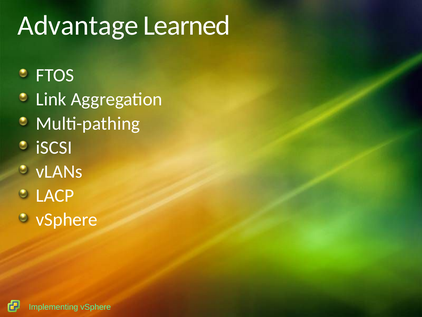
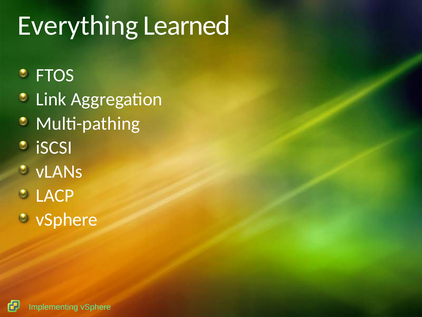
Advantage: Advantage -> Everything (78, 26)
